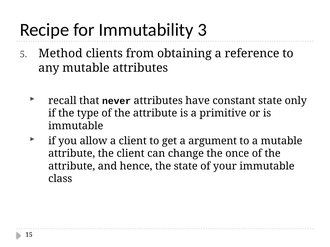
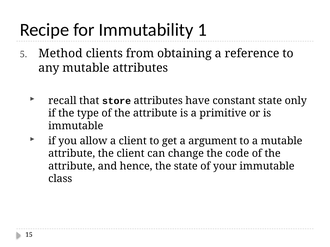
3: 3 -> 1 (202, 30)
never: never -> store (117, 101)
once: once -> code (237, 154)
